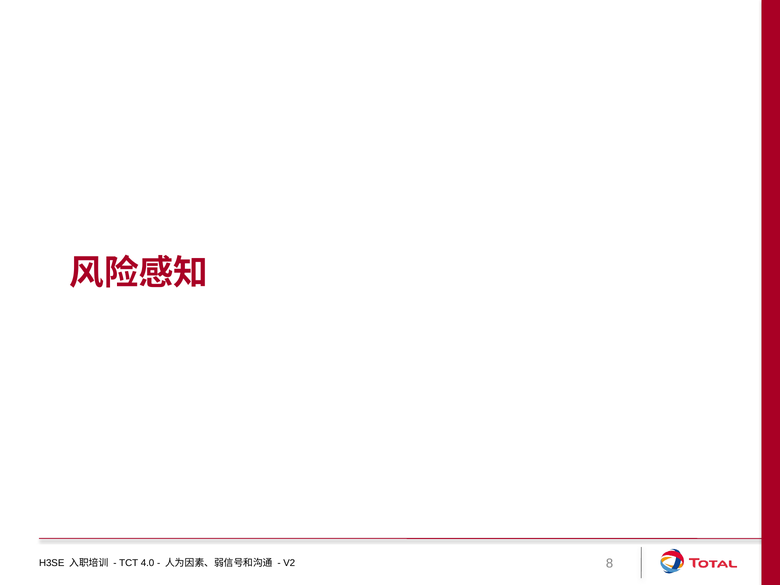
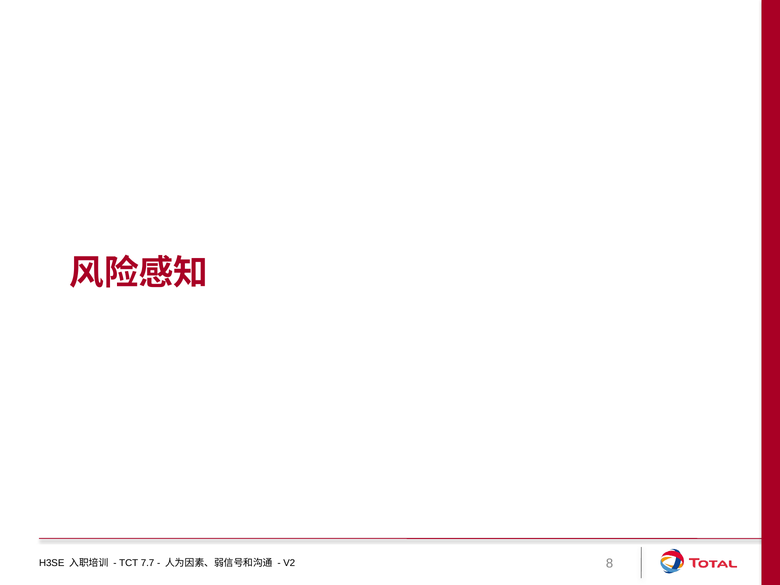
4.0: 4.0 -> 7.7 (148, 563)
